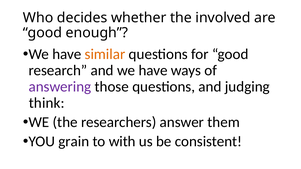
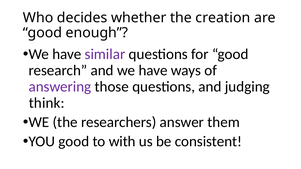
involved: involved -> creation (223, 18)
similar colour: orange -> purple (105, 54)
YOU grain: grain -> good (74, 142)
